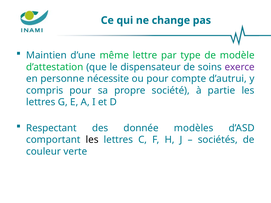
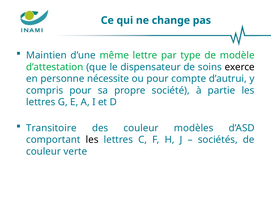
exerce colour: purple -> black (240, 67)
Respectant: Respectant -> Transitoire (51, 128)
des donnée: donnée -> couleur (141, 128)
